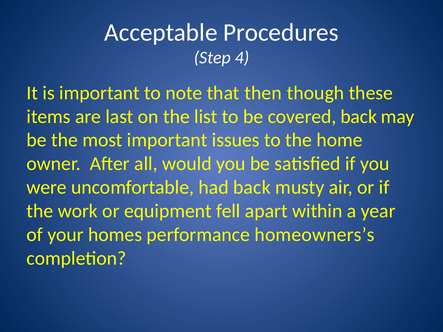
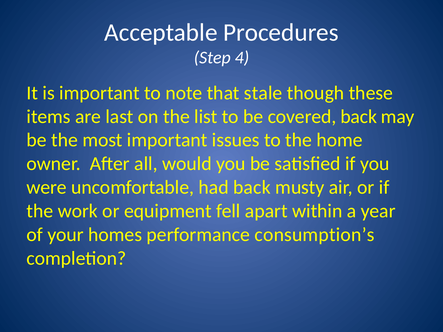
then: then -> stale (263, 93)
homeowners’s: homeowners’s -> consumption’s (315, 235)
